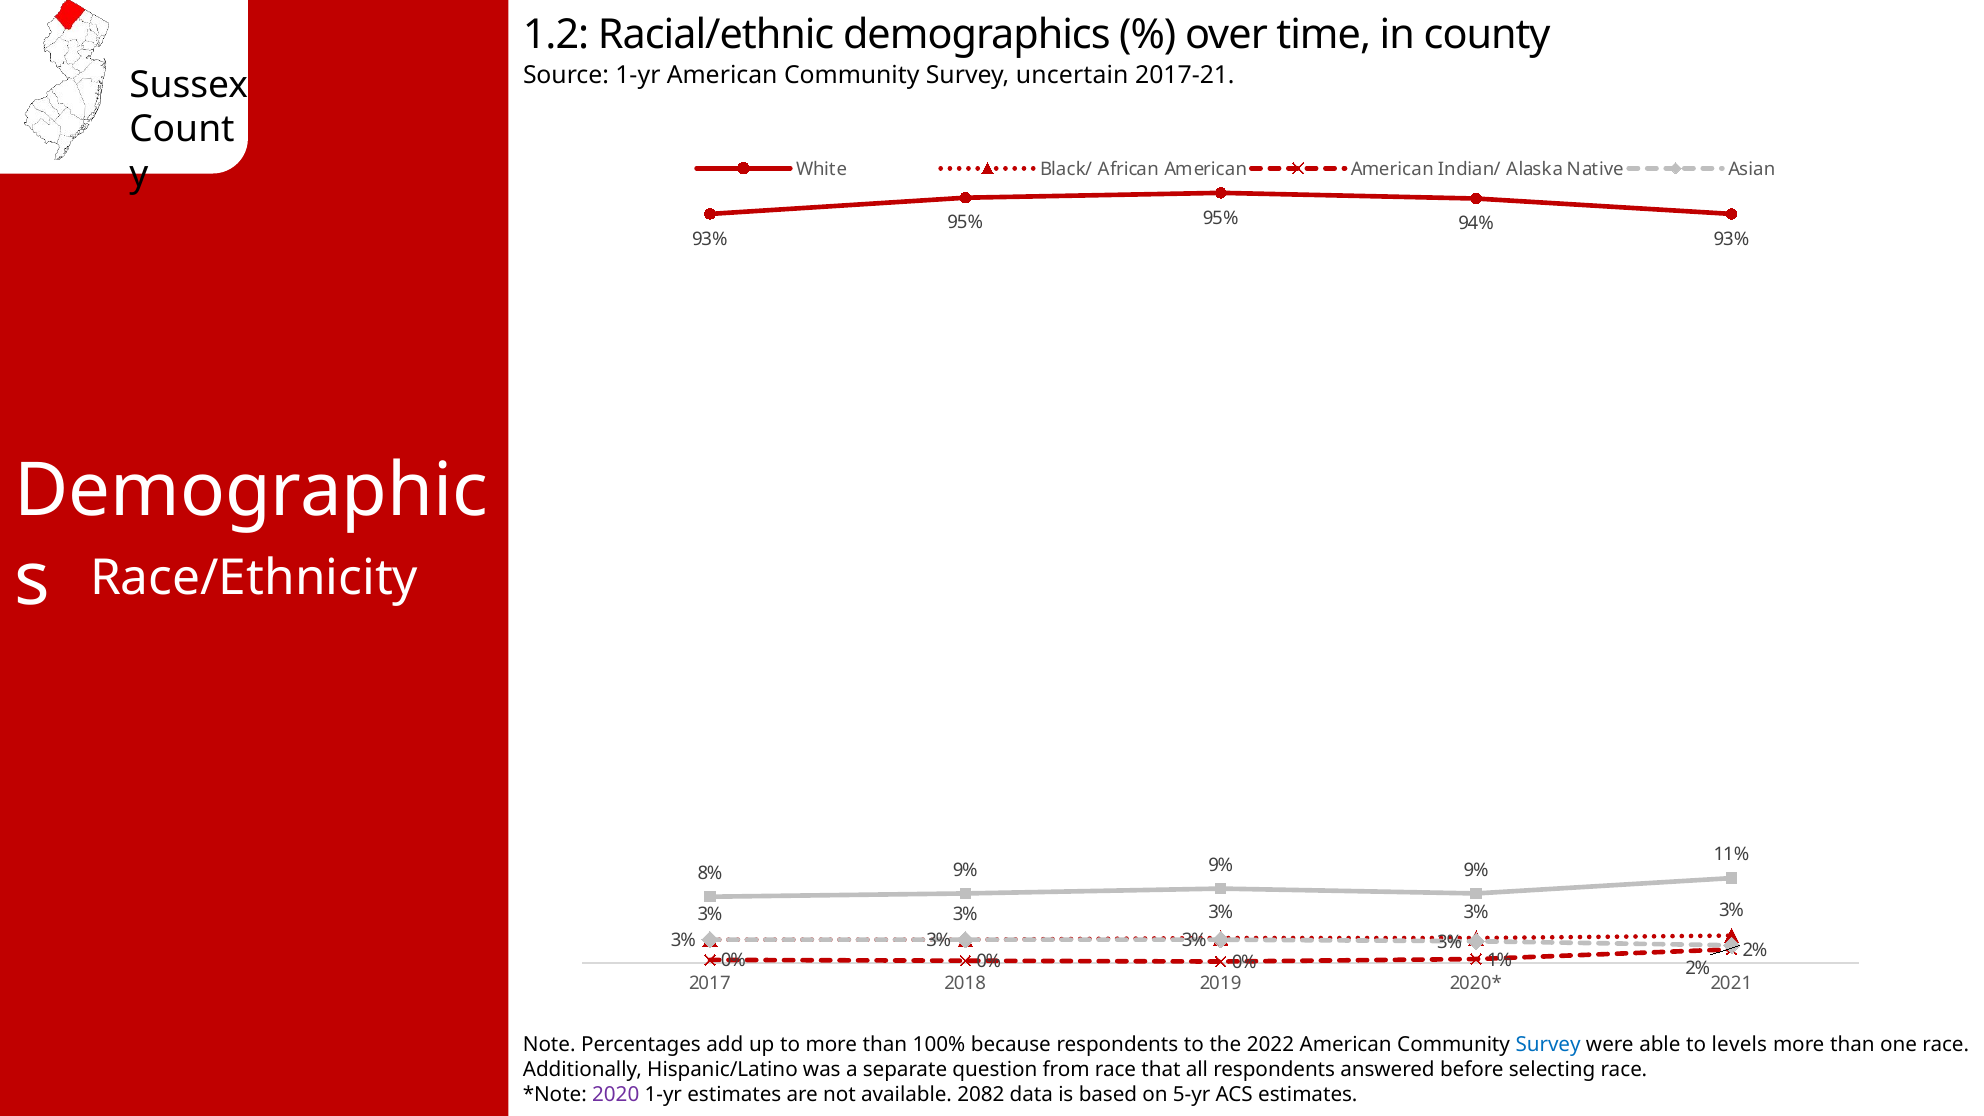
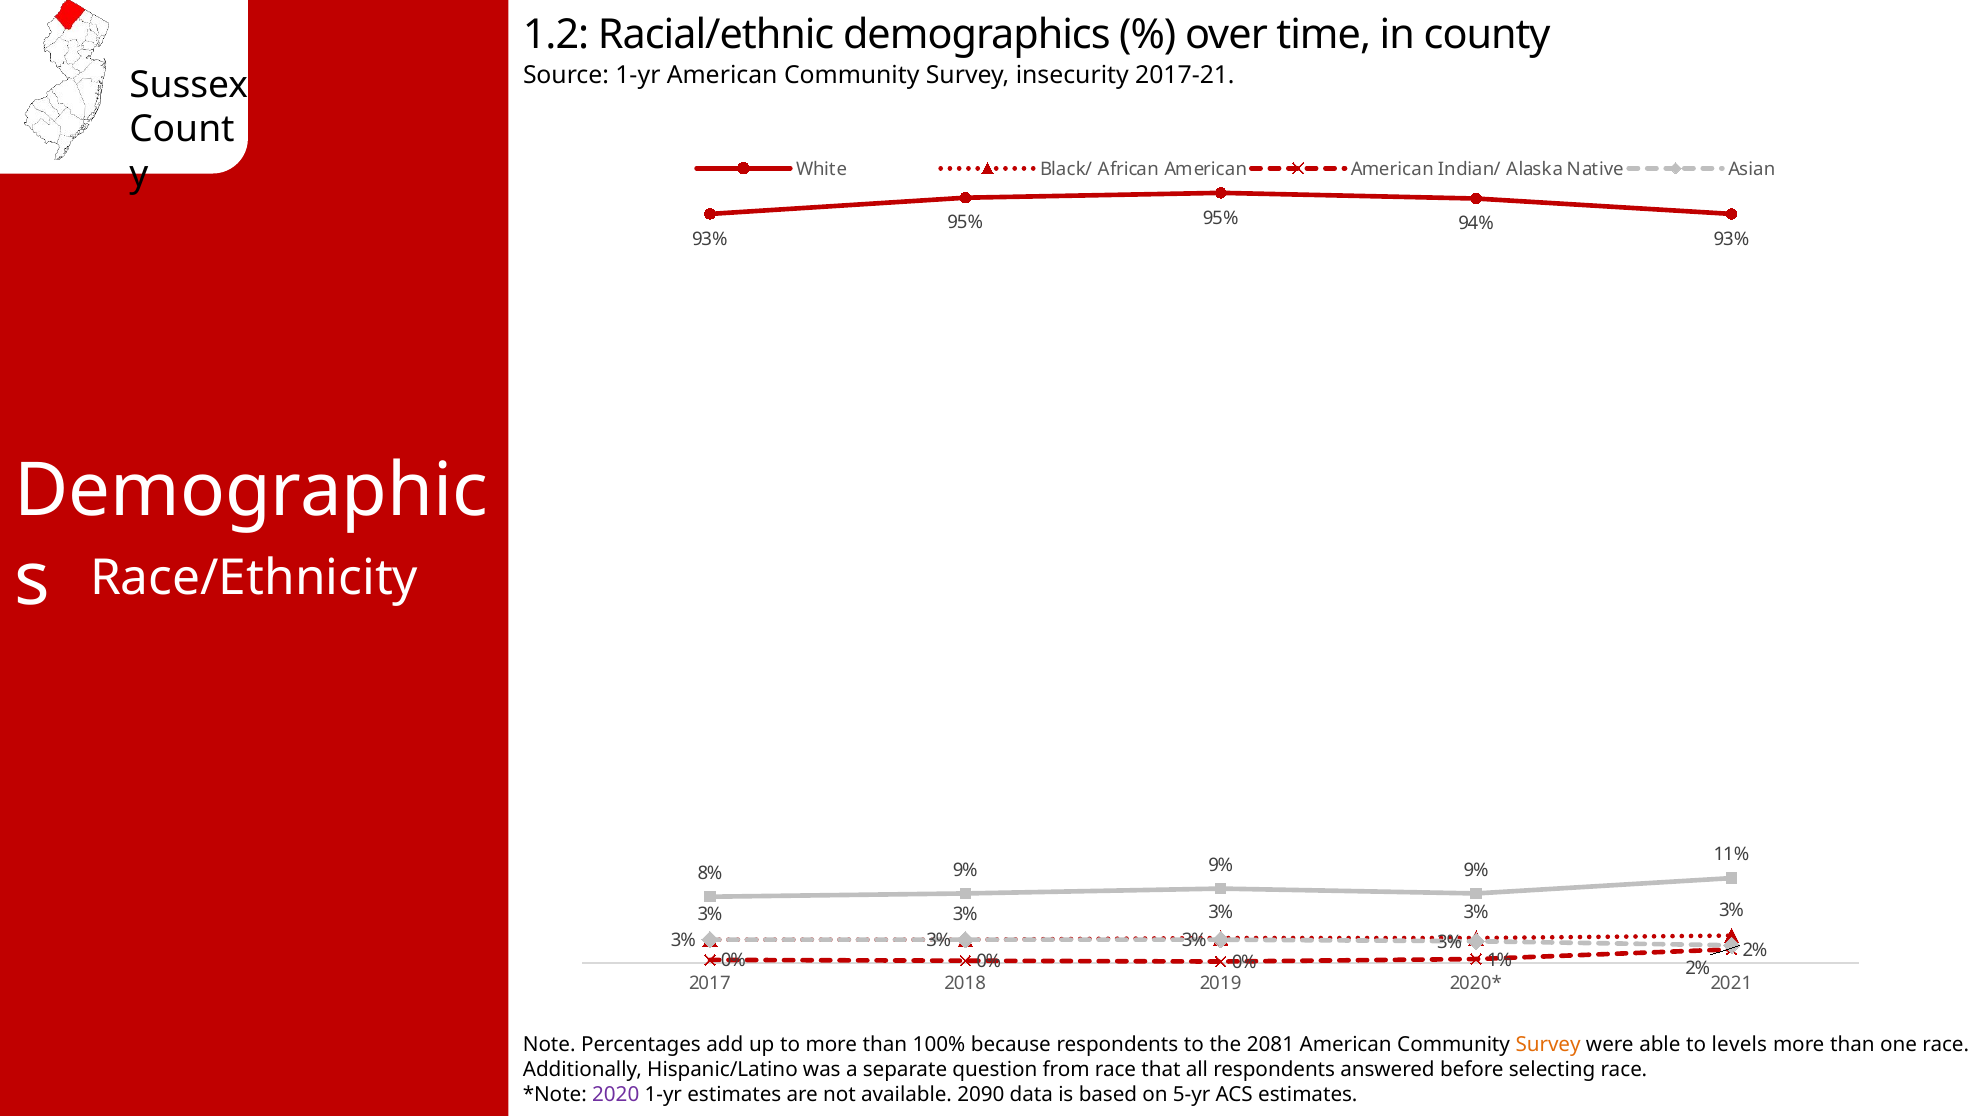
uncertain: uncertain -> insecurity (1072, 76)
2022: 2022 -> 2081 (1270, 1044)
Survey colour: blue -> orange (1548, 1044)
2082: 2082 -> 2090 (981, 1094)
